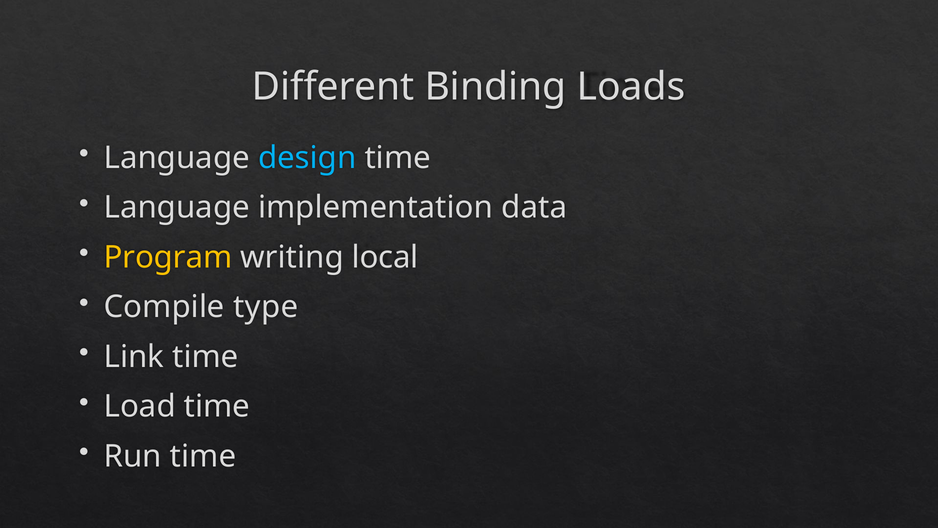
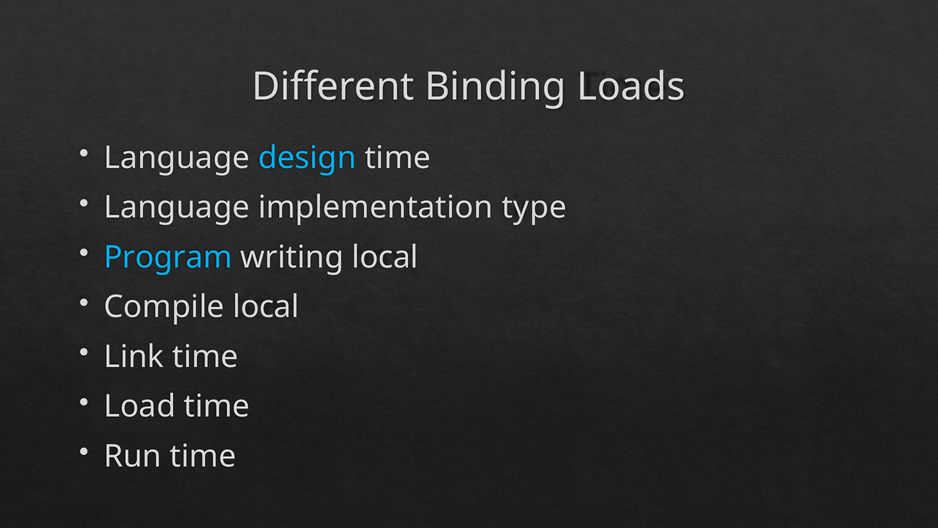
data: data -> type (534, 207)
Program colour: yellow -> light blue (168, 257)
Compile type: type -> local (266, 307)
